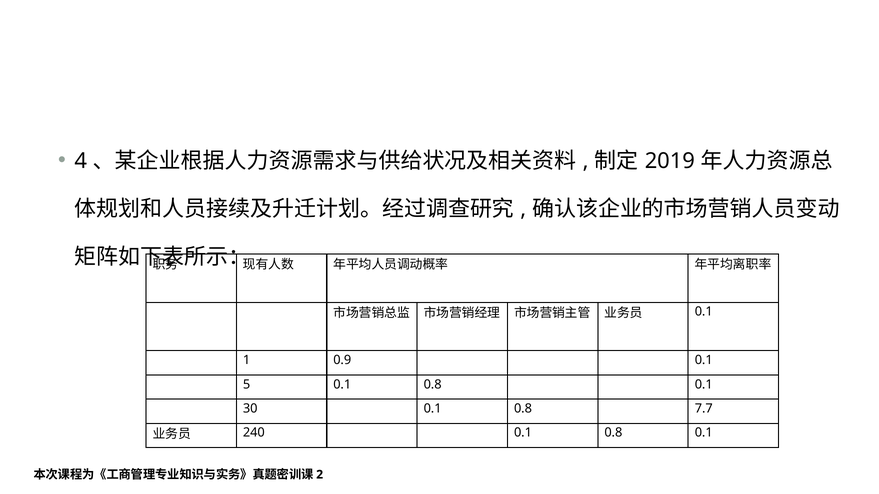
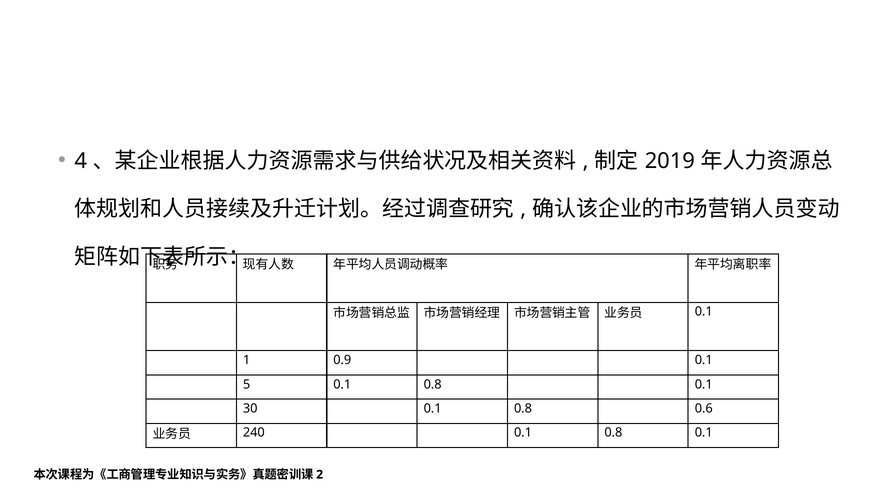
7.7: 7.7 -> 0.6 (704, 409)
